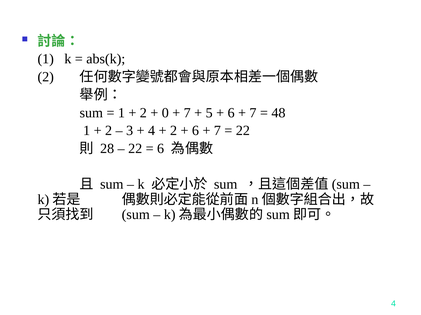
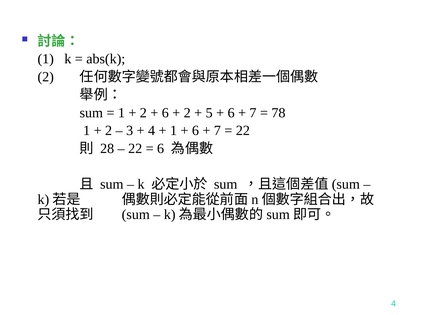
0: 0 -> 6 (165, 113)
7: 7 -> 2 (187, 113)
48: 48 -> 78 (278, 113)
2: 2 -> 1 (174, 131)
